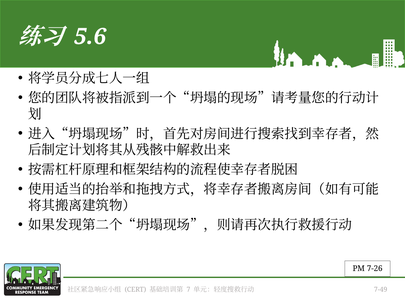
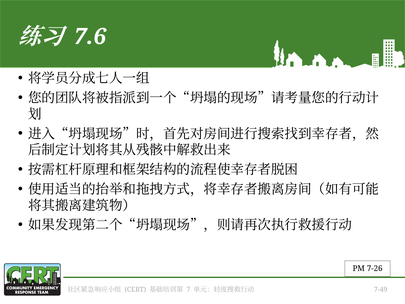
5.6: 5.6 -> 7.6 (90, 37)
